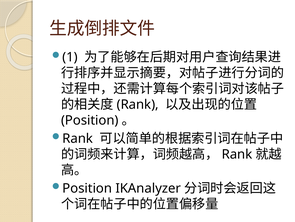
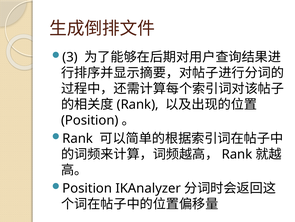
1: 1 -> 3 (70, 57)
